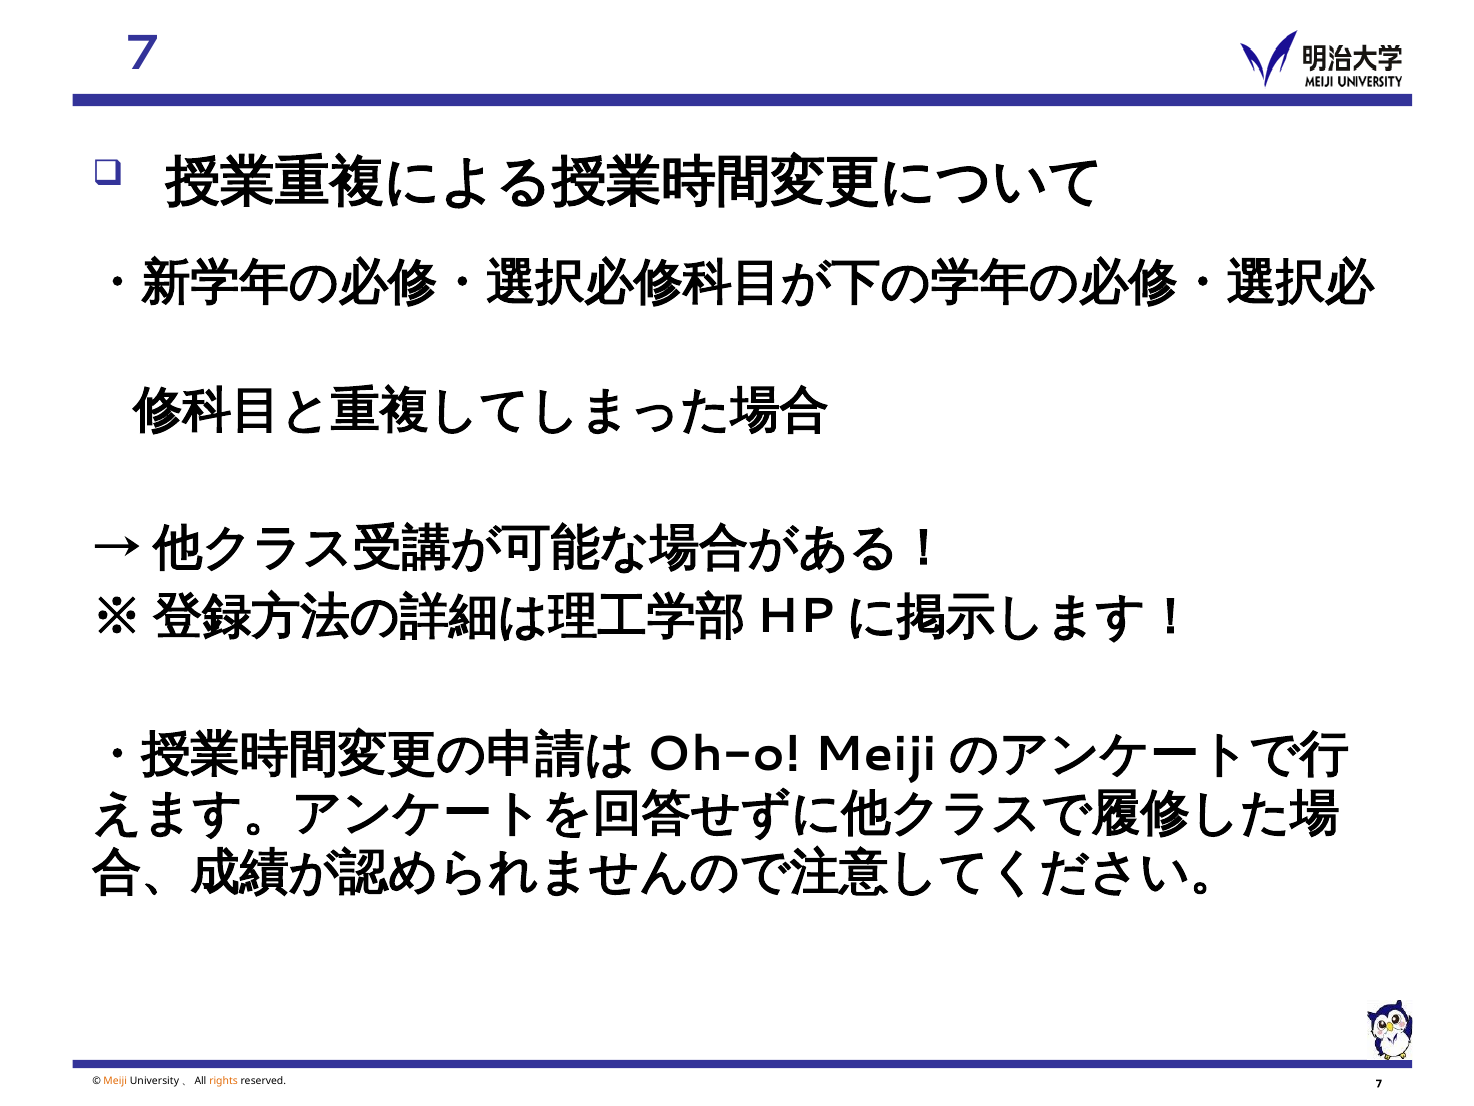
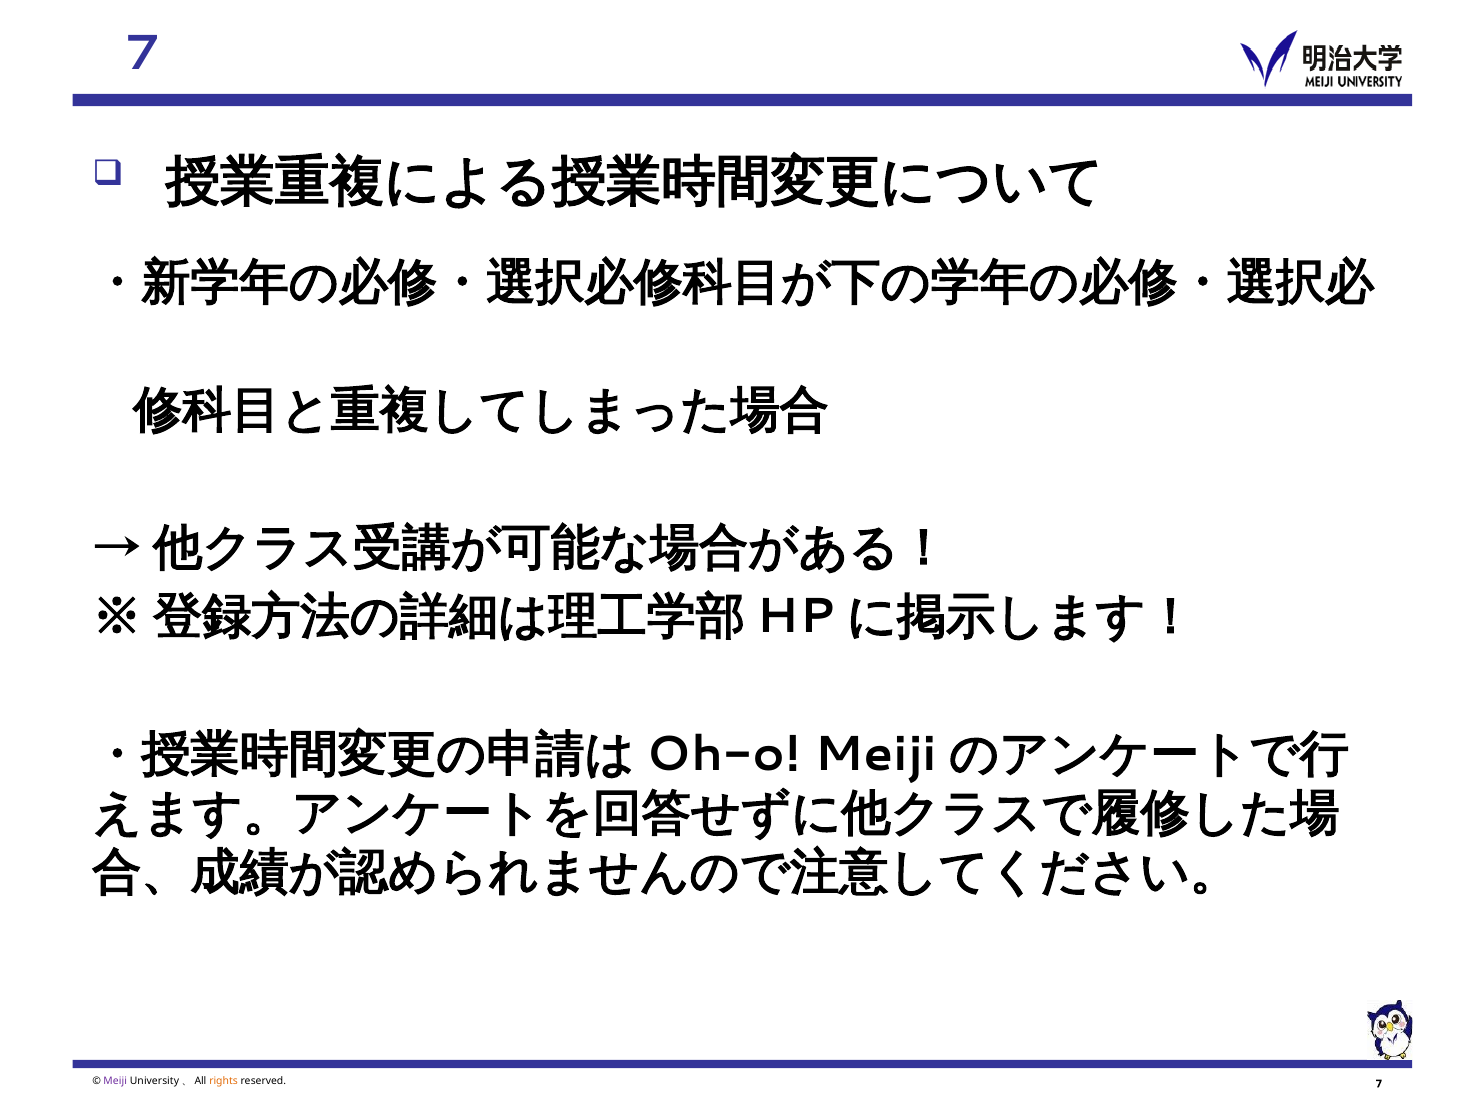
Meiji colour: orange -> purple (115, 1080)
